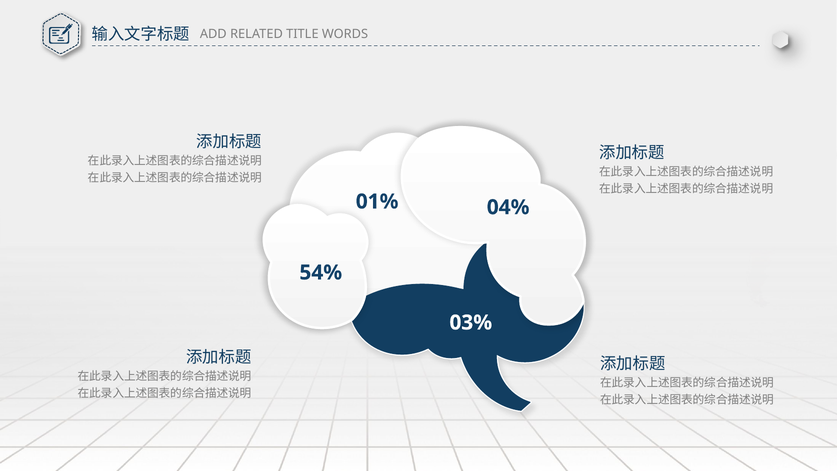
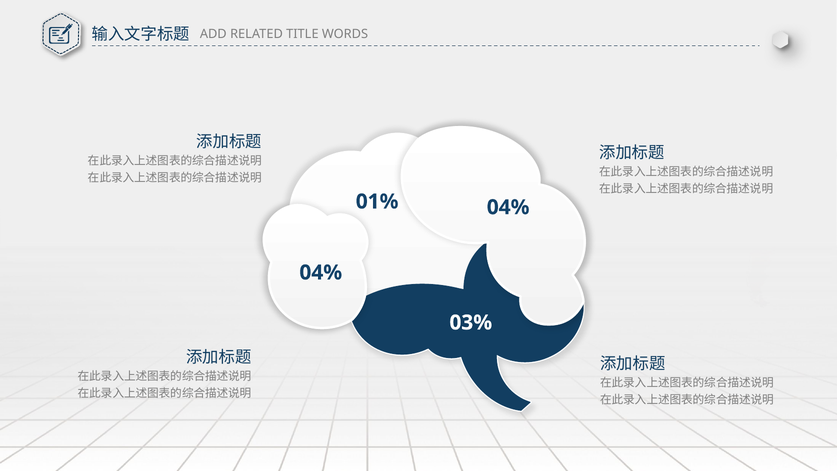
54%: 54% -> 04% (321, 273)
